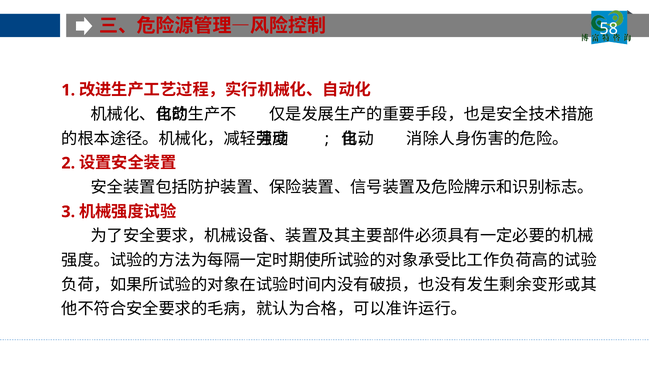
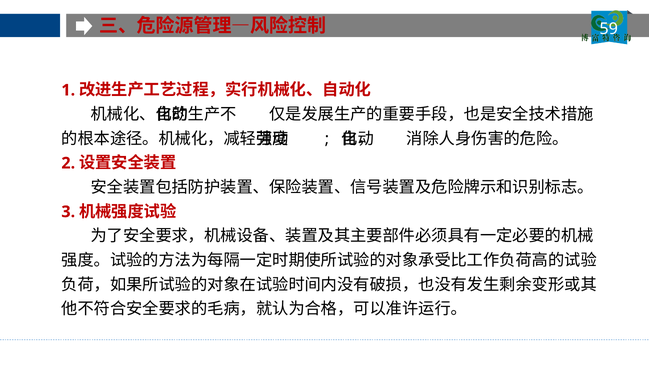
58: 58 -> 59 (609, 29)
